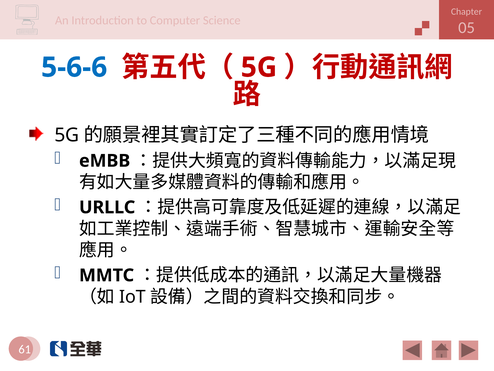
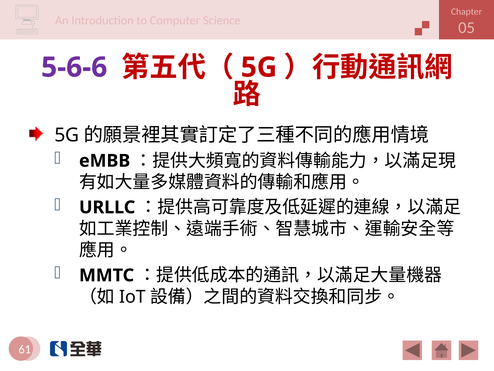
5-6-6 colour: blue -> purple (74, 67)
